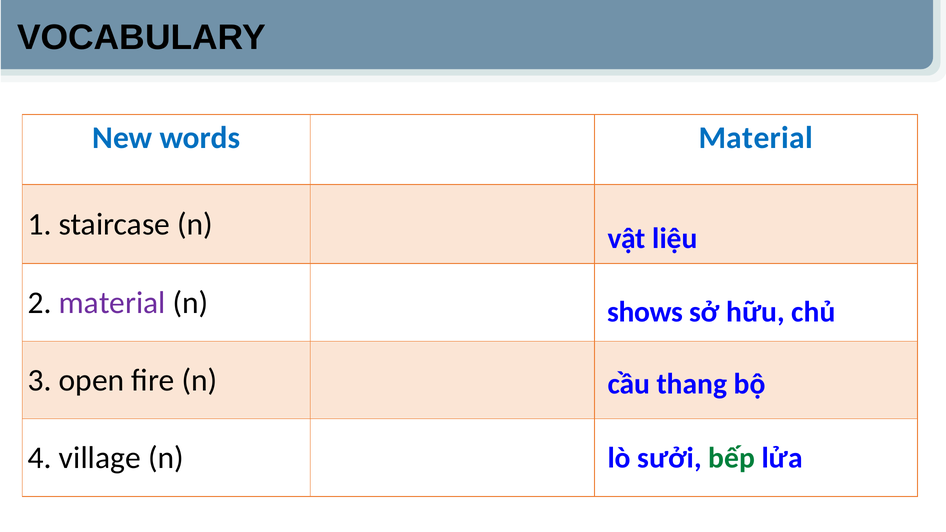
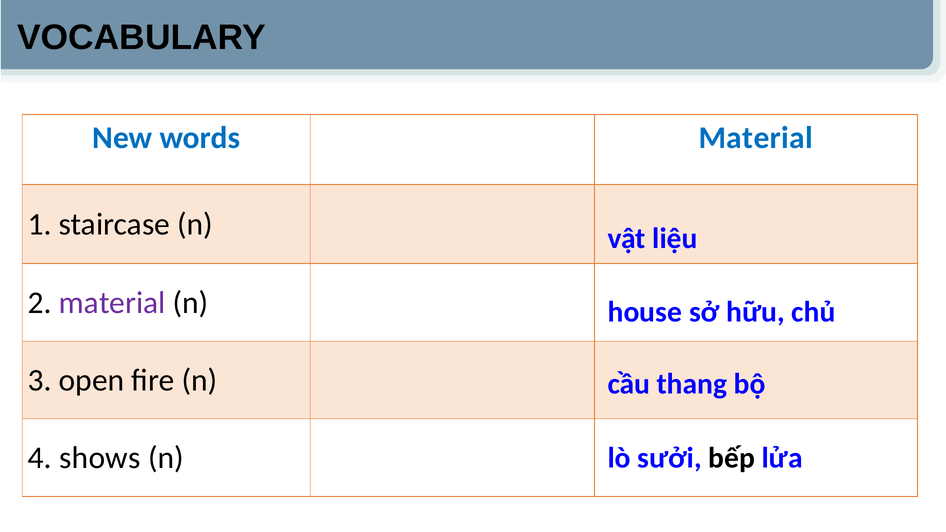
shows: shows -> house (645, 312)
village: village -> shows (100, 458)
bếp colour: green -> black (732, 458)
